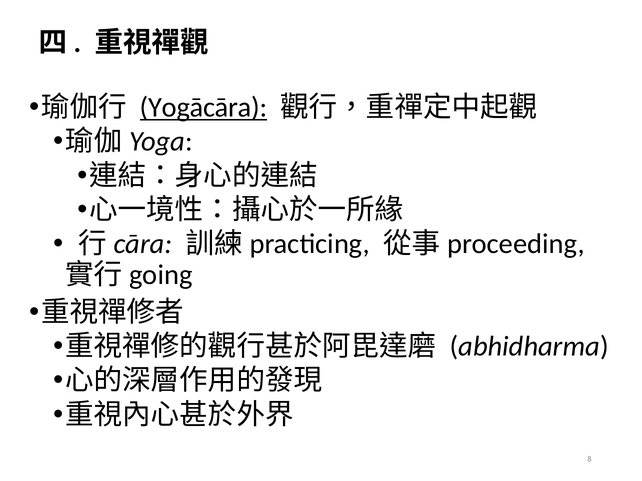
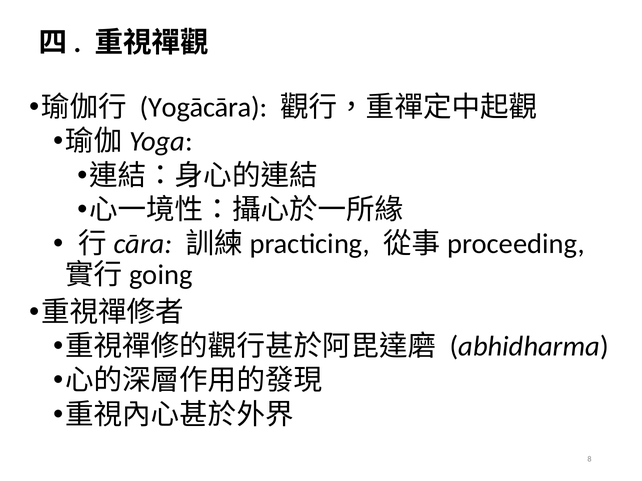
Yogācāra underline: present -> none (204, 108)
